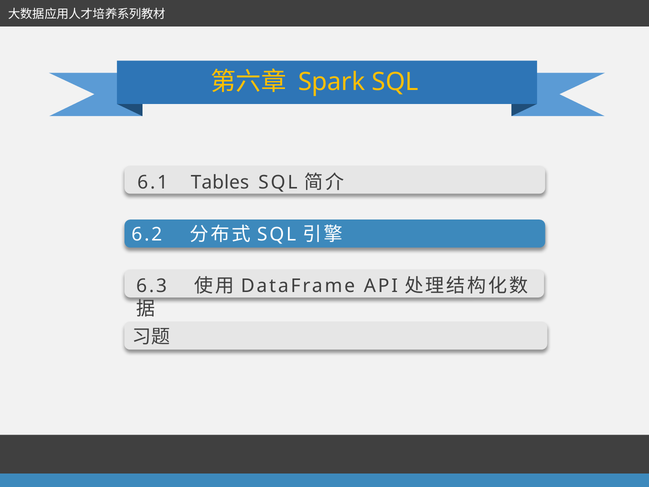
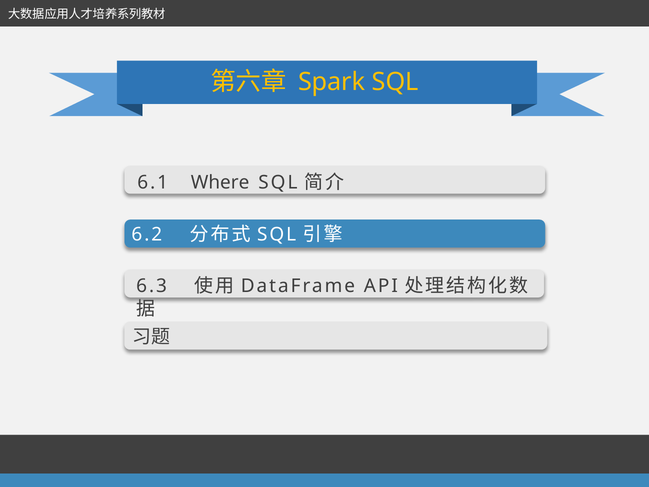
Tables: Tables -> Where (220, 182)
